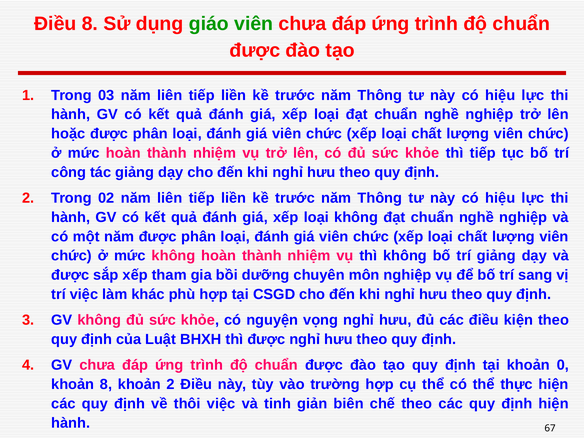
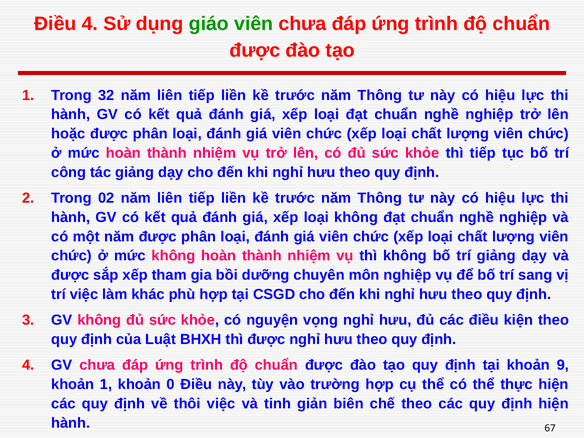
Điều 8: 8 -> 4 (90, 24)
03: 03 -> 32 (106, 95)
0: 0 -> 9 (563, 365)
khoản 8: 8 -> 1 (106, 384)
khoản 2: 2 -> 0 (171, 384)
